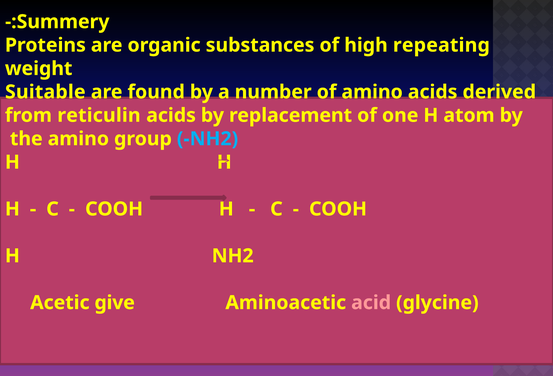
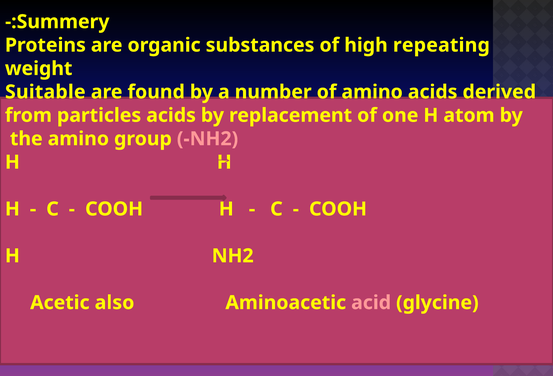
reticulin: reticulin -> particles (99, 115)
NH2 colour: light blue -> pink (208, 139)
give: give -> also (115, 303)
